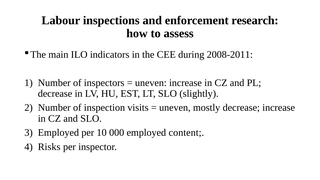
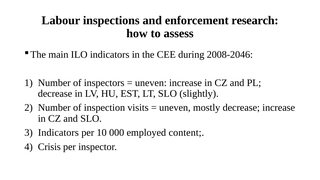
2008-2011: 2008-2011 -> 2008-2046 (230, 54)
Employed: Employed -> Indicators (58, 133)
Risks: Risks -> Crisis (49, 147)
